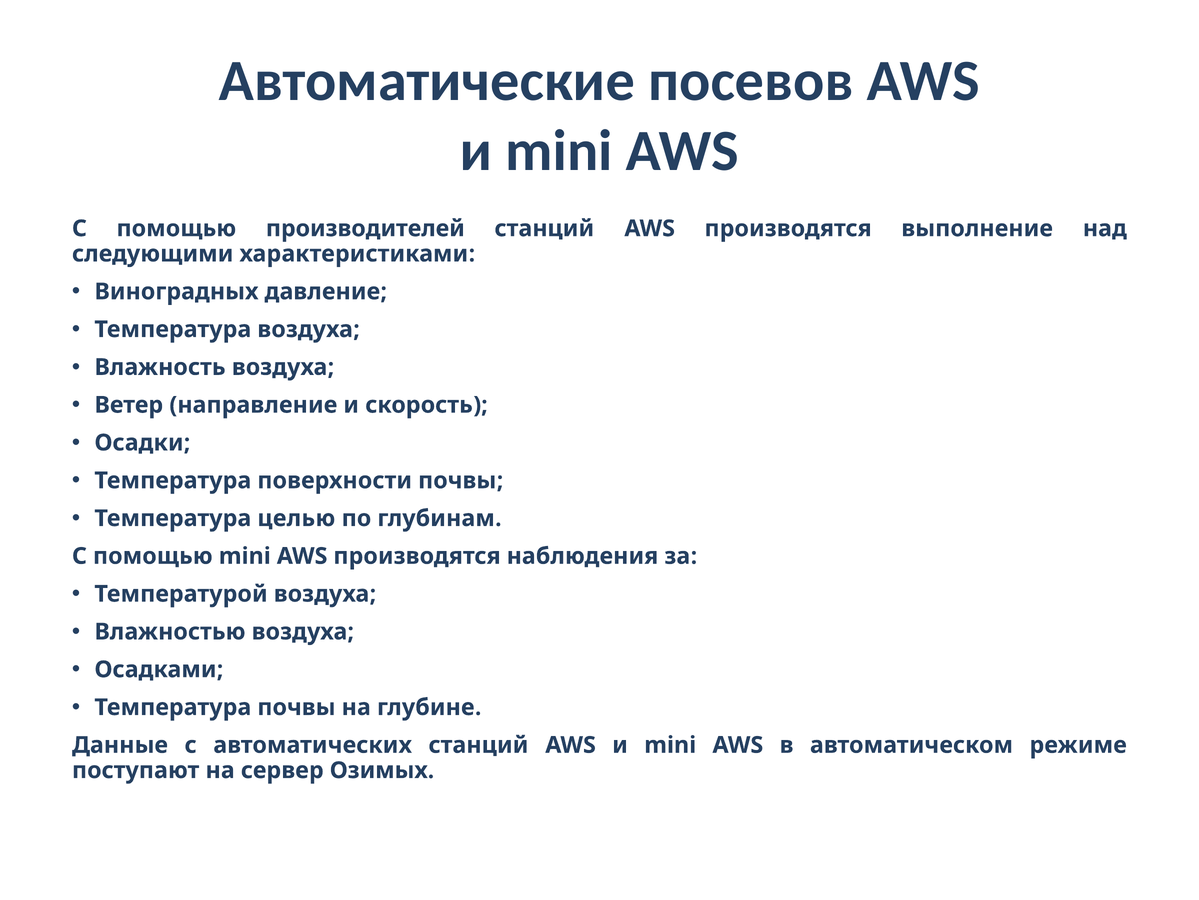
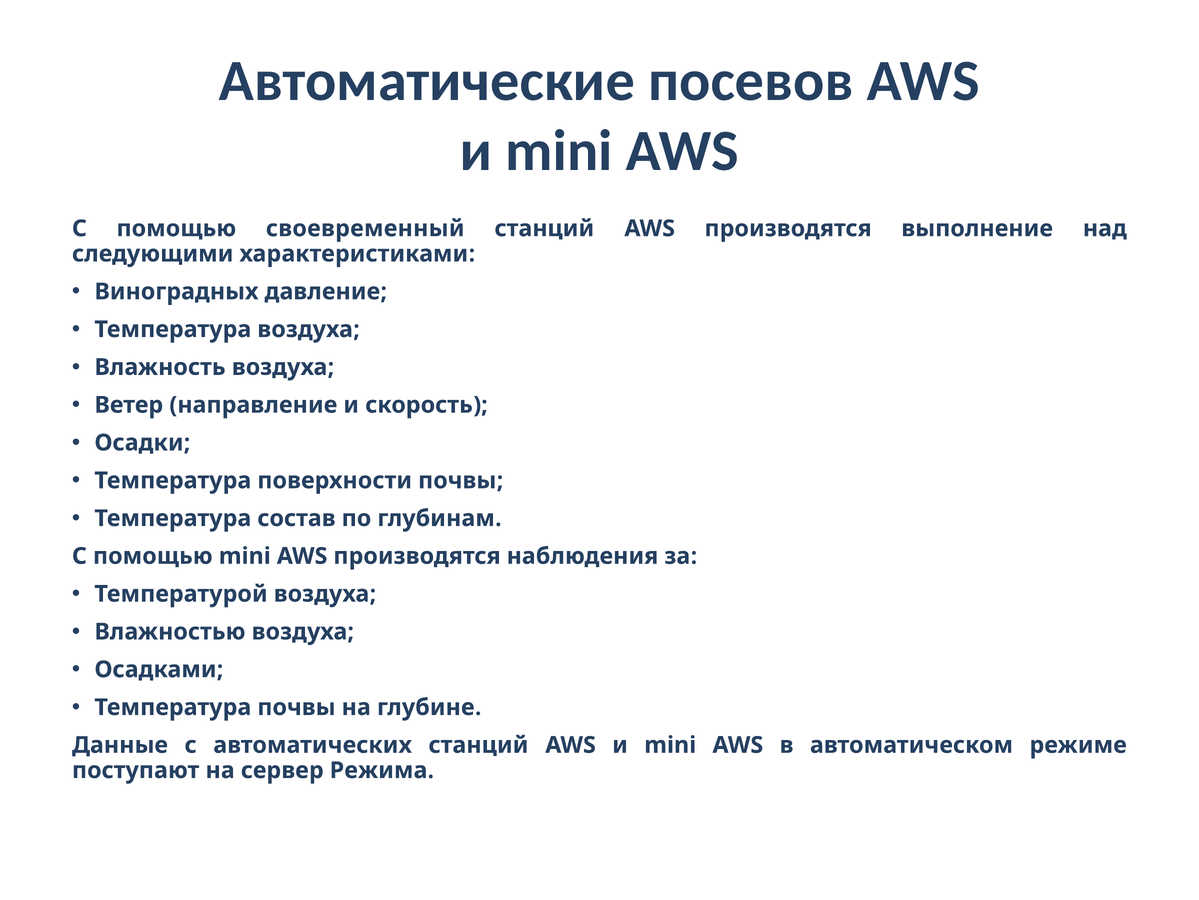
производителей: производителей -> своевременный (365, 228)
целью: целью -> состав (296, 518)
Озимых: Озимых -> Режима (382, 770)
